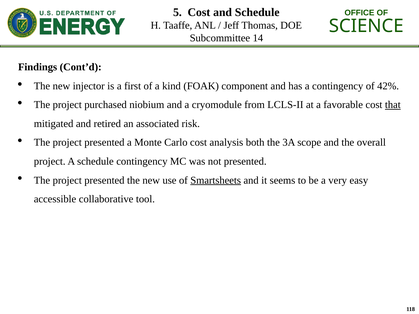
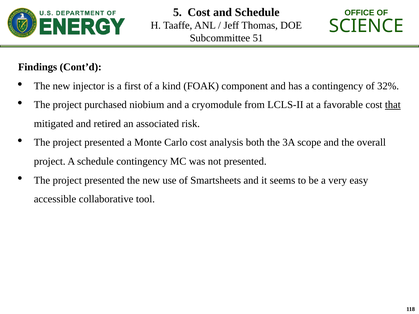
14: 14 -> 51 (258, 38)
42%: 42% -> 32% (388, 86)
Smartsheets underline: present -> none (216, 180)
